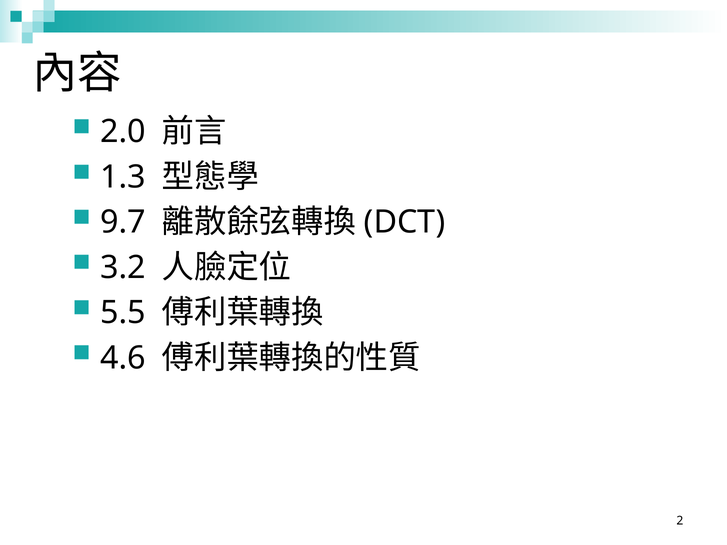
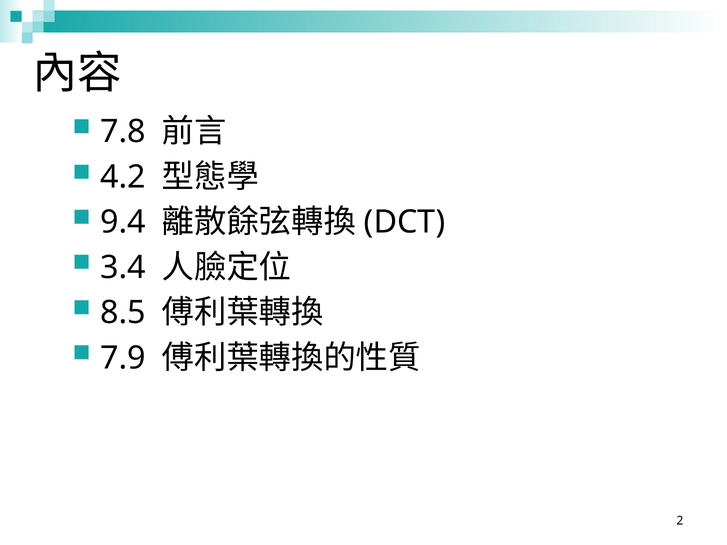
2.0: 2.0 -> 7.8 (123, 132)
1.3: 1.3 -> 4.2 (123, 177)
9.7: 9.7 -> 9.4 (123, 222)
3.2: 3.2 -> 3.4 (123, 268)
5.5: 5.5 -> 8.5 (123, 313)
4.6: 4.6 -> 7.9 (123, 358)
